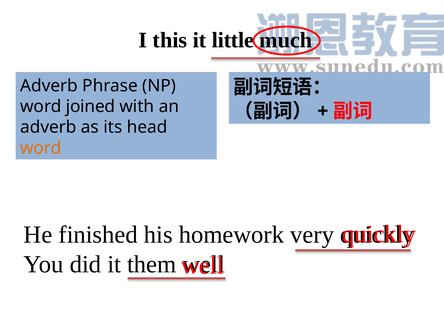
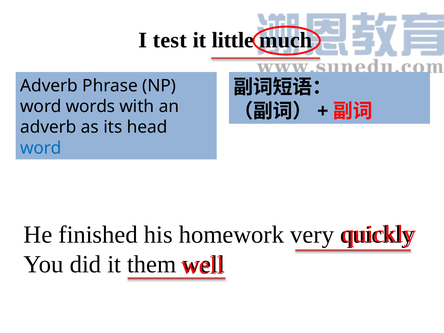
this: this -> test (170, 40)
joined: joined -> words (90, 107)
word colour: orange -> blue (41, 148)
